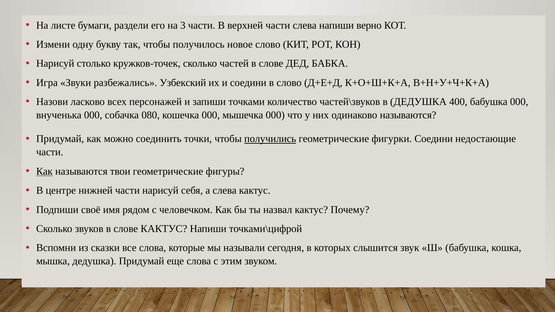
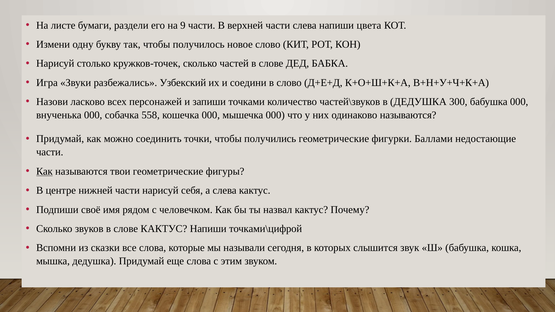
3: 3 -> 9 (183, 25)
верно: верно -> цвета (369, 25)
400: 400 -> 300 (458, 102)
080: 080 -> 558 (151, 115)
получились underline: present -> none (270, 139)
фигурки Соедини: Соедини -> Баллами (434, 139)
